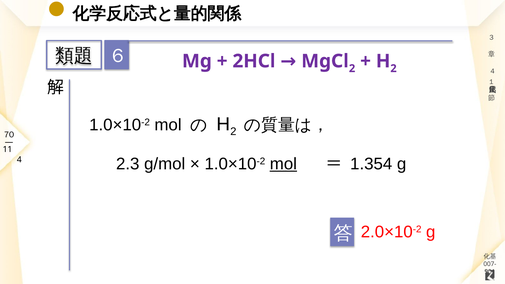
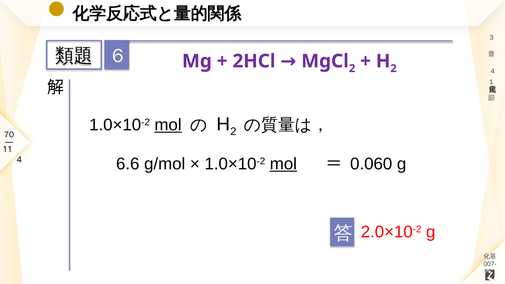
mol underline: none -> present (168, 125)
2.3: 2.3 -> 6.6 (128, 164)
1.354: 1.354 -> 0.060 (371, 164)
